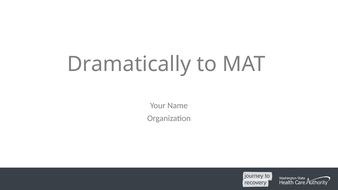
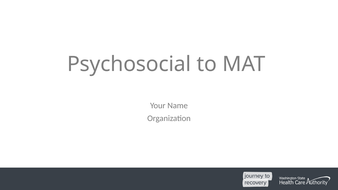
Dramatically: Dramatically -> Psychosocial (129, 64)
